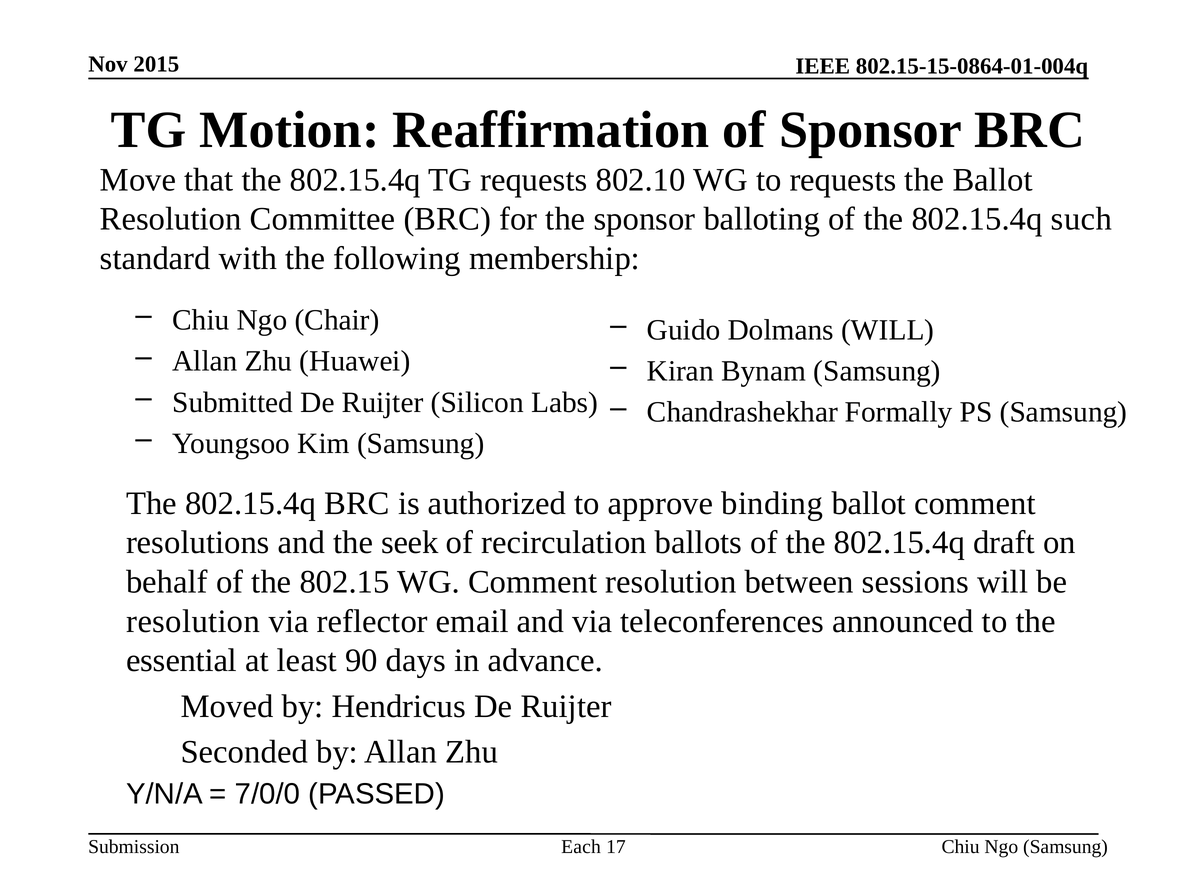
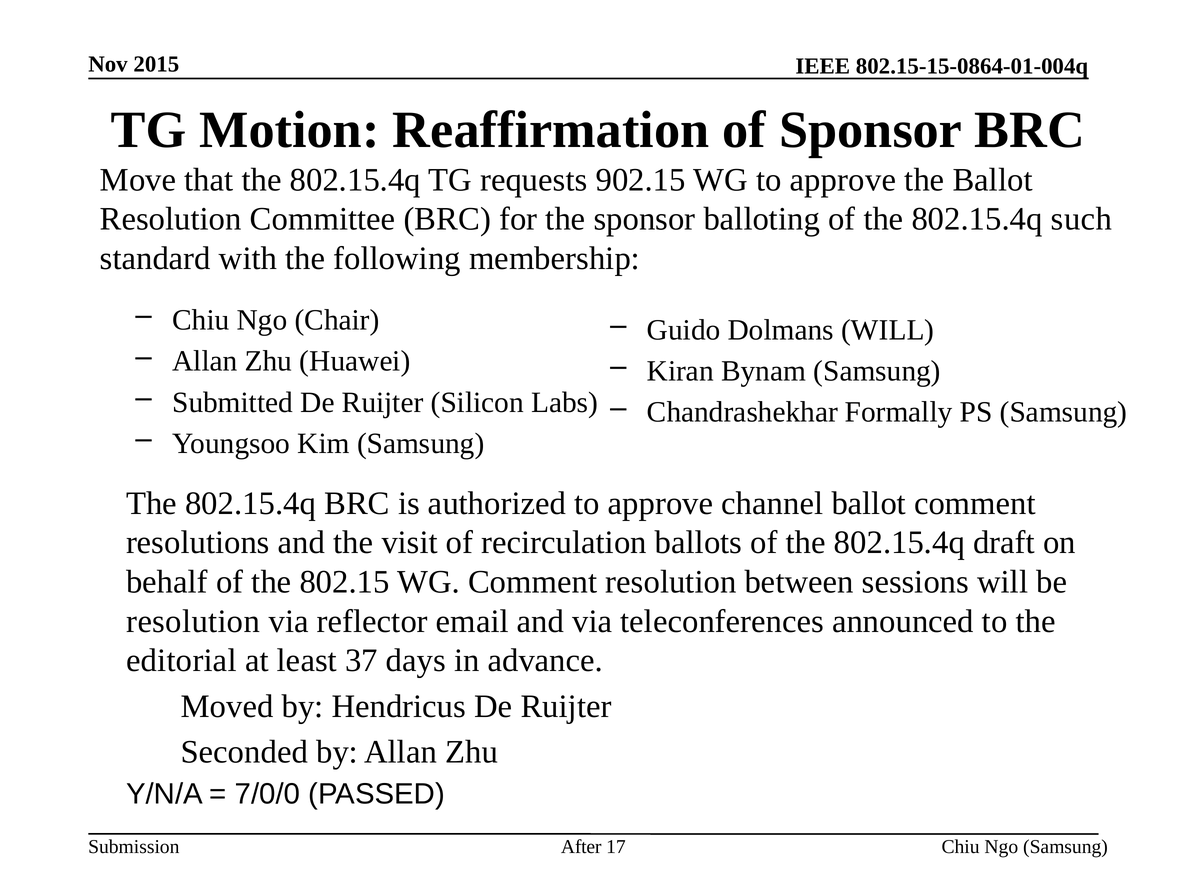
802.10: 802.10 -> 902.15 (641, 180)
WG to requests: requests -> approve (843, 180)
binding: binding -> channel (772, 503)
seek: seek -> visit (410, 543)
essential: essential -> editorial (181, 660)
90: 90 -> 37 (361, 660)
Each: Each -> After (581, 847)
